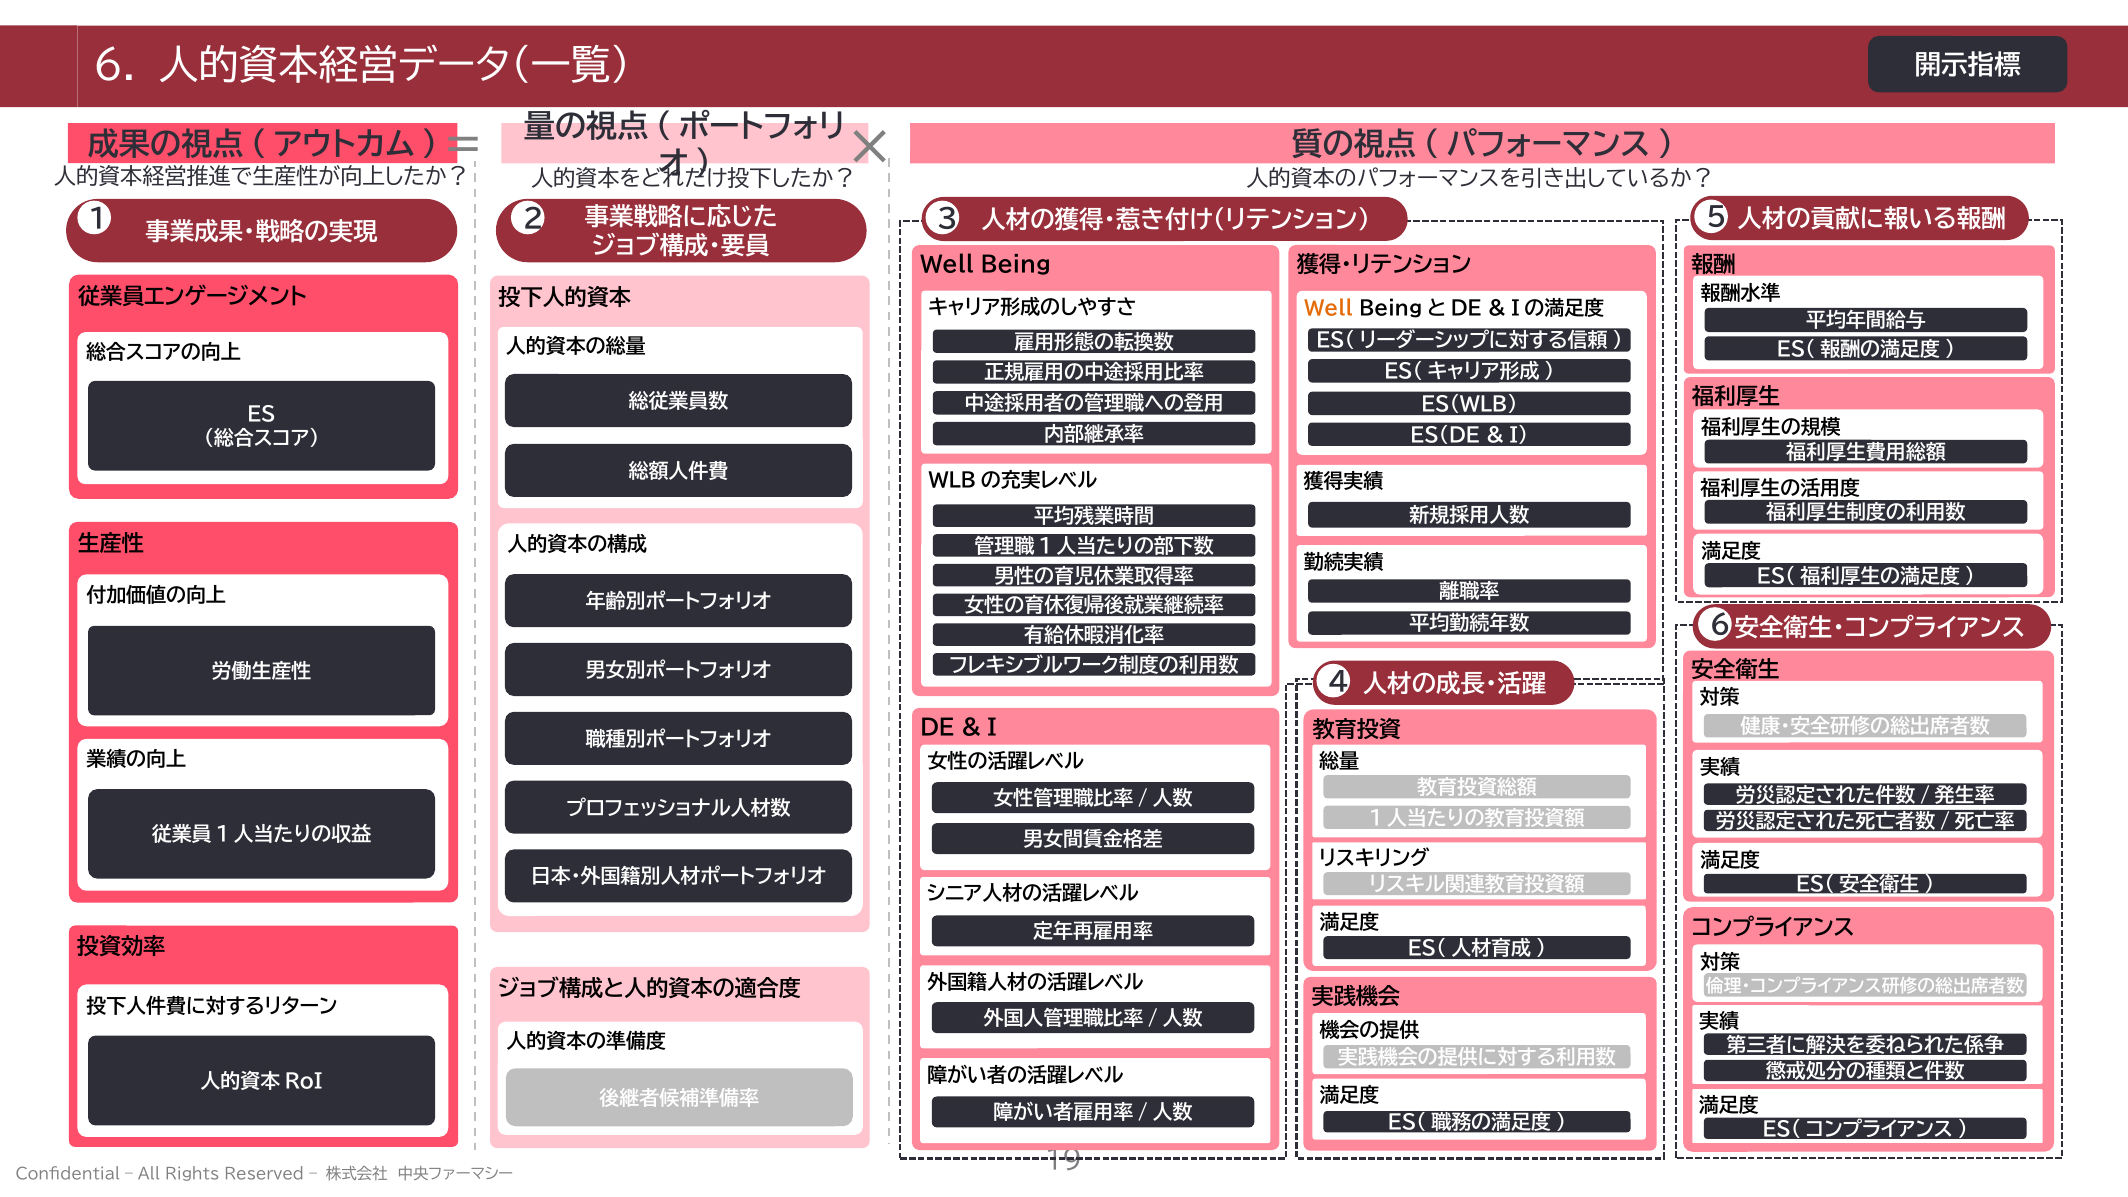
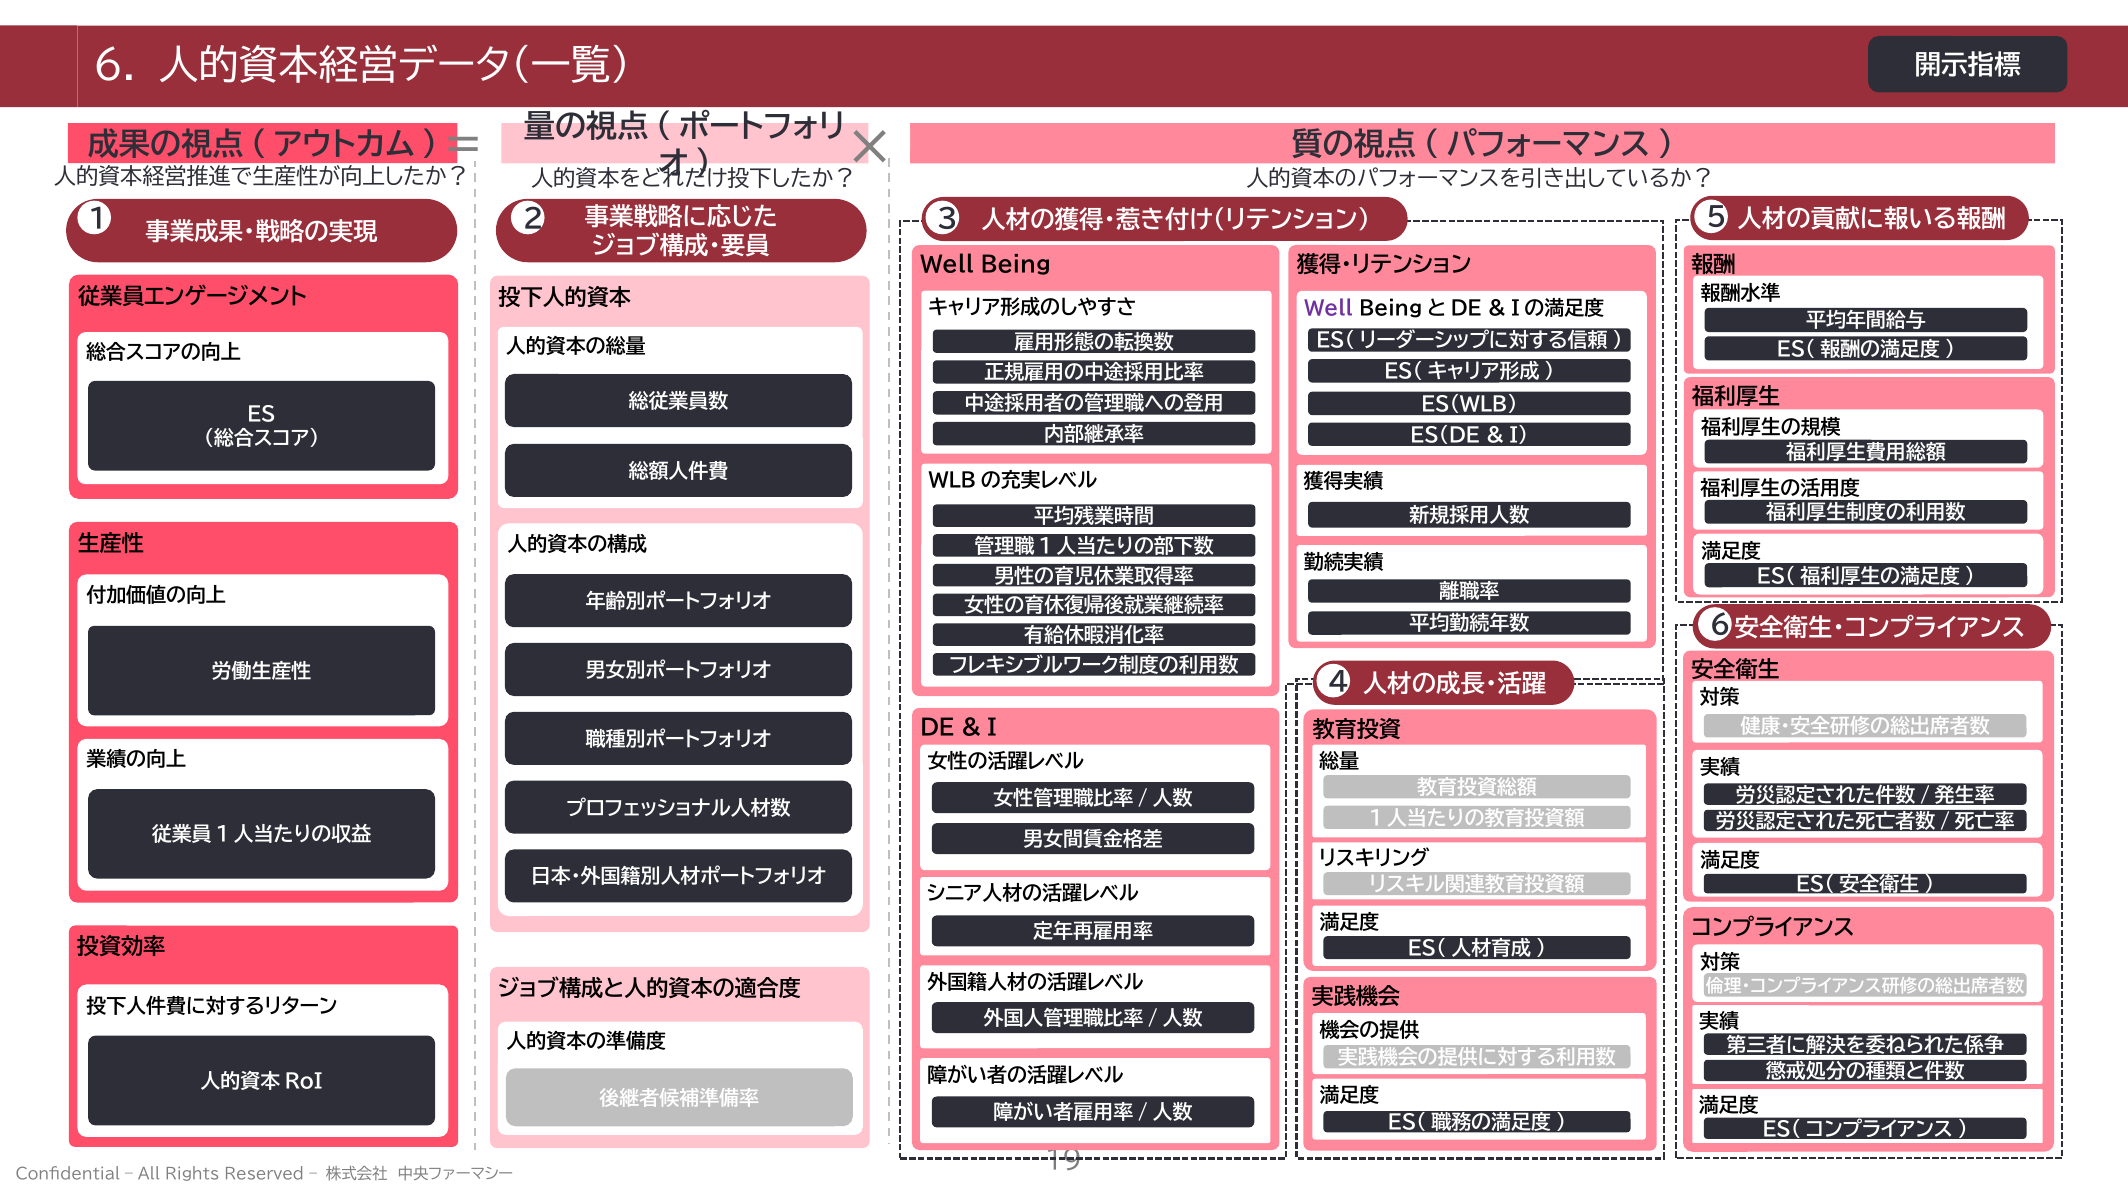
Well colour: orange -> purple (1328, 309)
